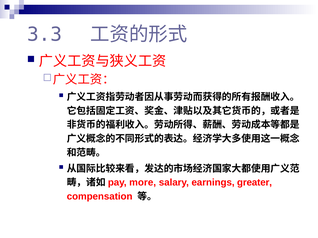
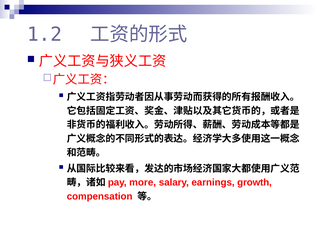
3.3: 3.3 -> 1.2 (45, 34)
greater: greater -> growth (255, 183)
